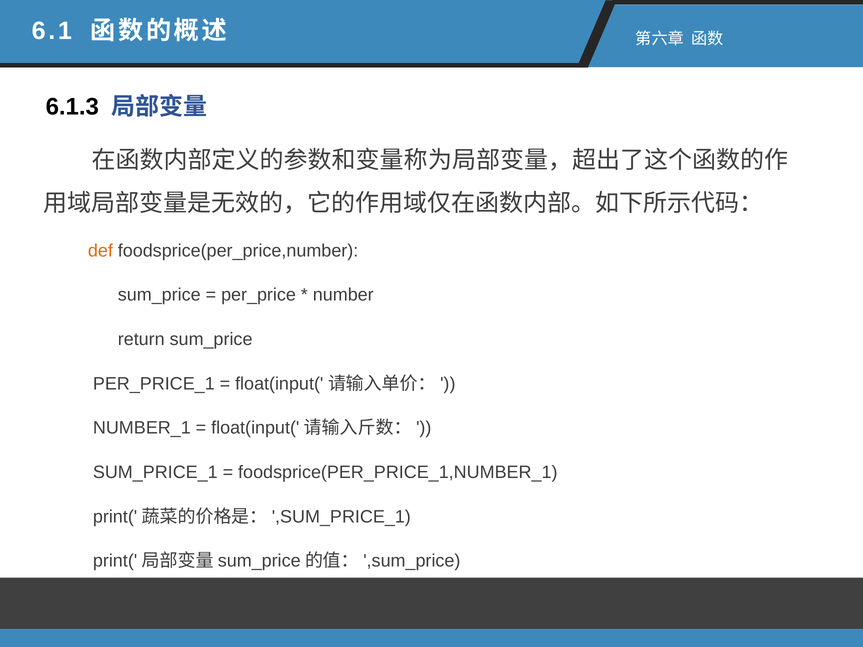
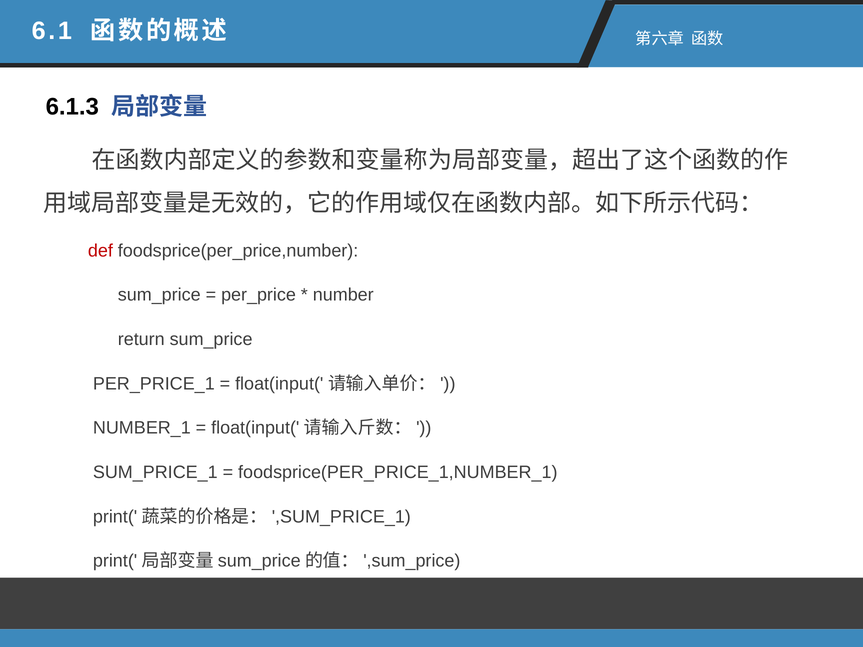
def colour: orange -> red (100, 251)
